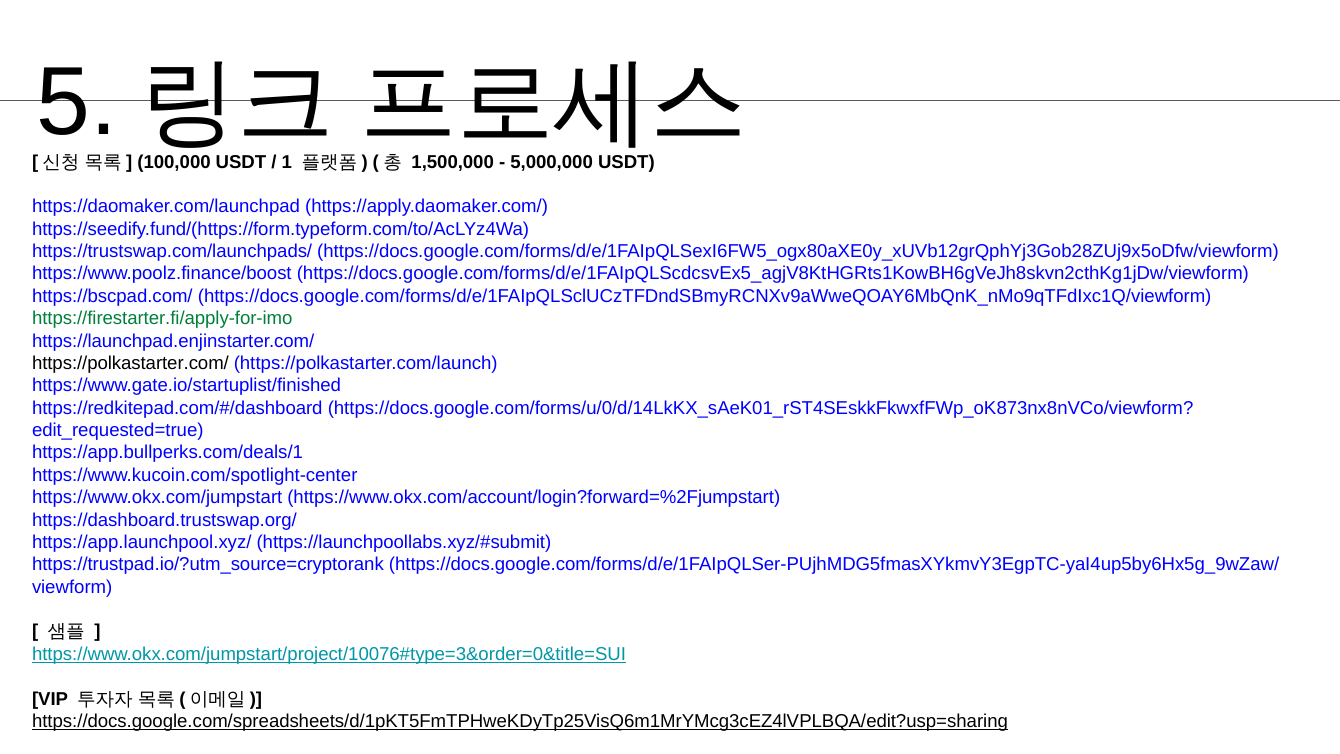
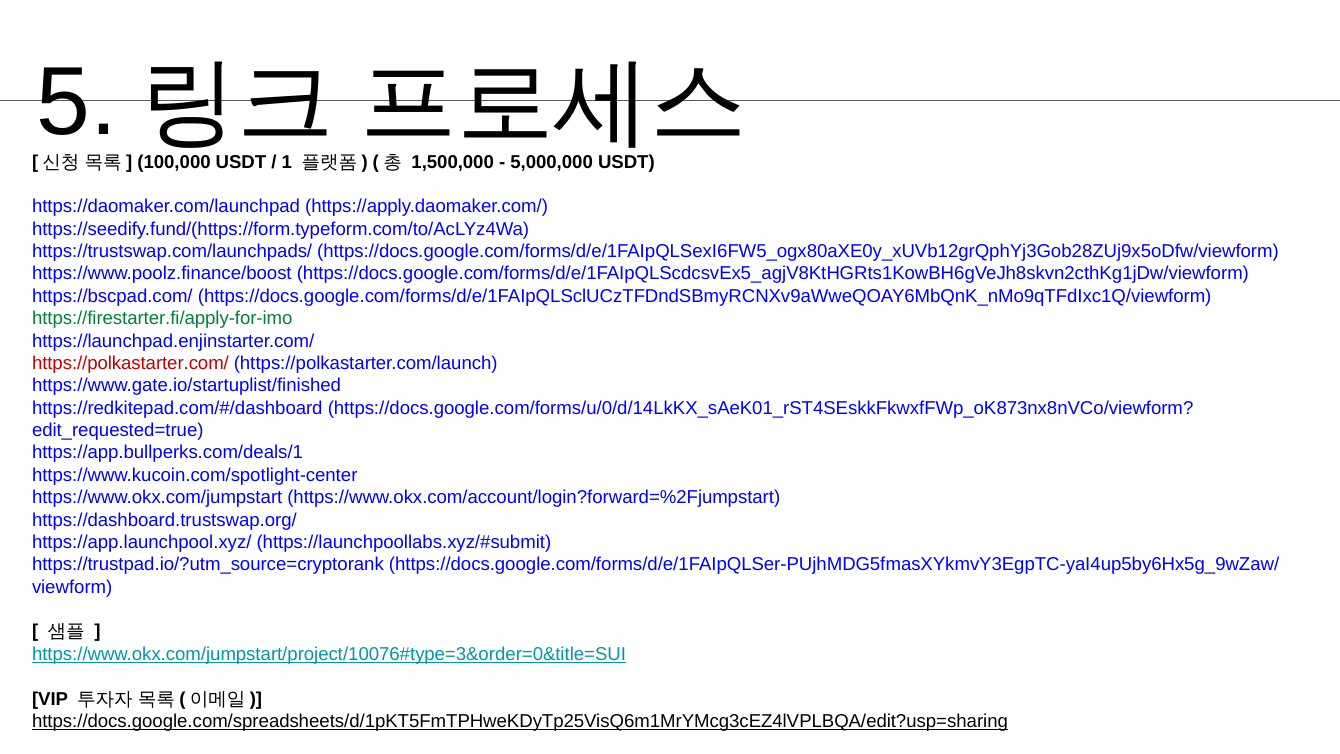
https://polkastarter.com/ colour: black -> red (130, 363)
